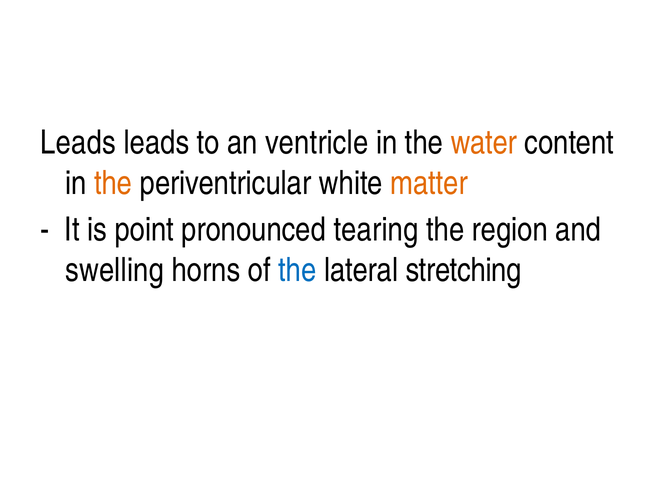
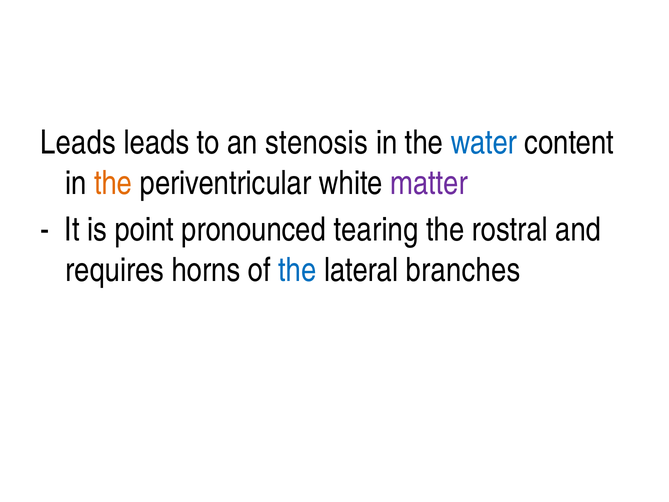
ventricle: ventricle -> stenosis (317, 143)
water colour: orange -> blue (484, 143)
matter colour: orange -> purple (429, 183)
region: region -> rostral (510, 230)
swelling: swelling -> requires (115, 270)
stretching: stretching -> branches (463, 270)
